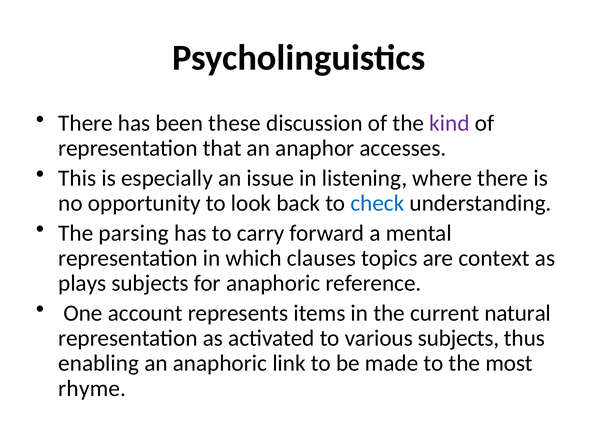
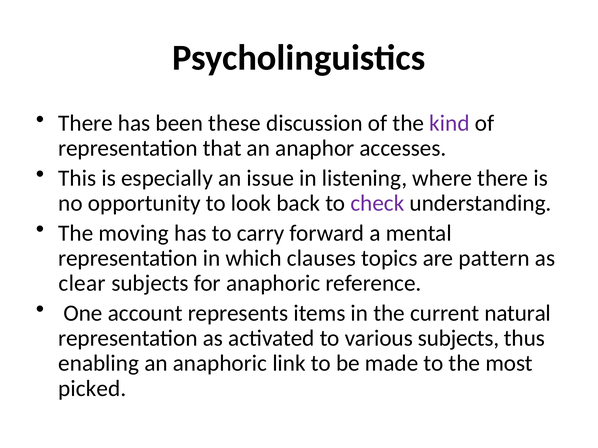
check colour: blue -> purple (377, 203)
parsing: parsing -> moving (134, 233)
context: context -> pattern (494, 258)
plays: plays -> clear (82, 284)
rhyme: rhyme -> picked (92, 389)
